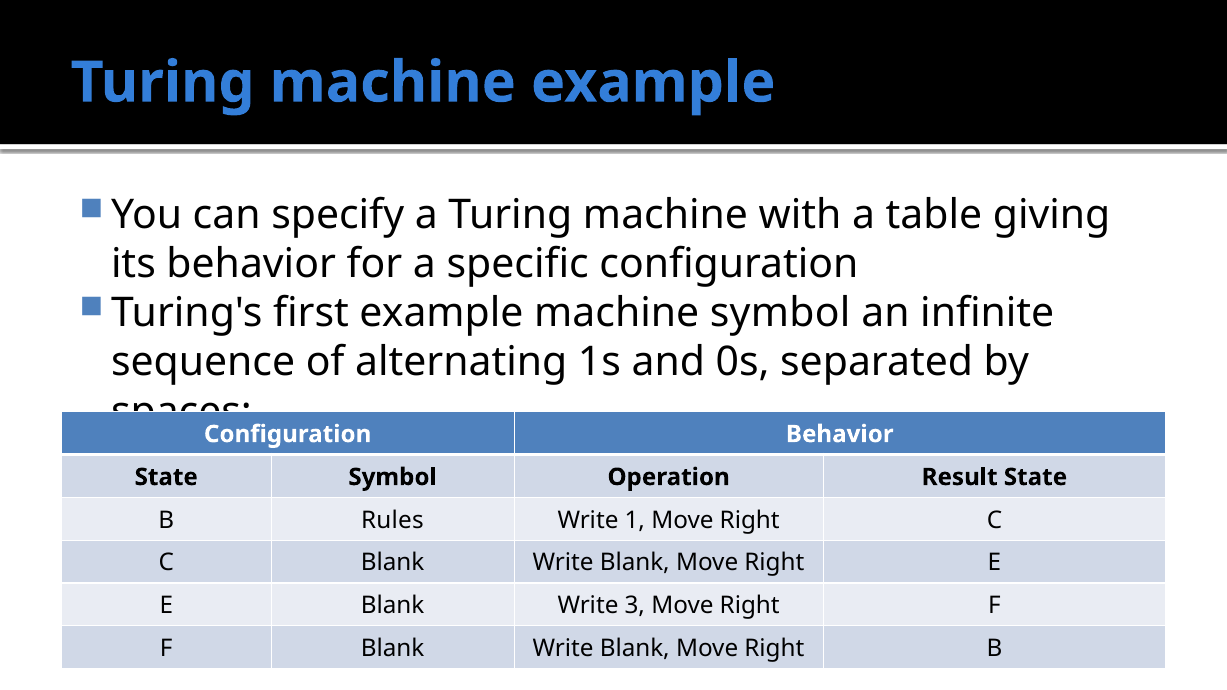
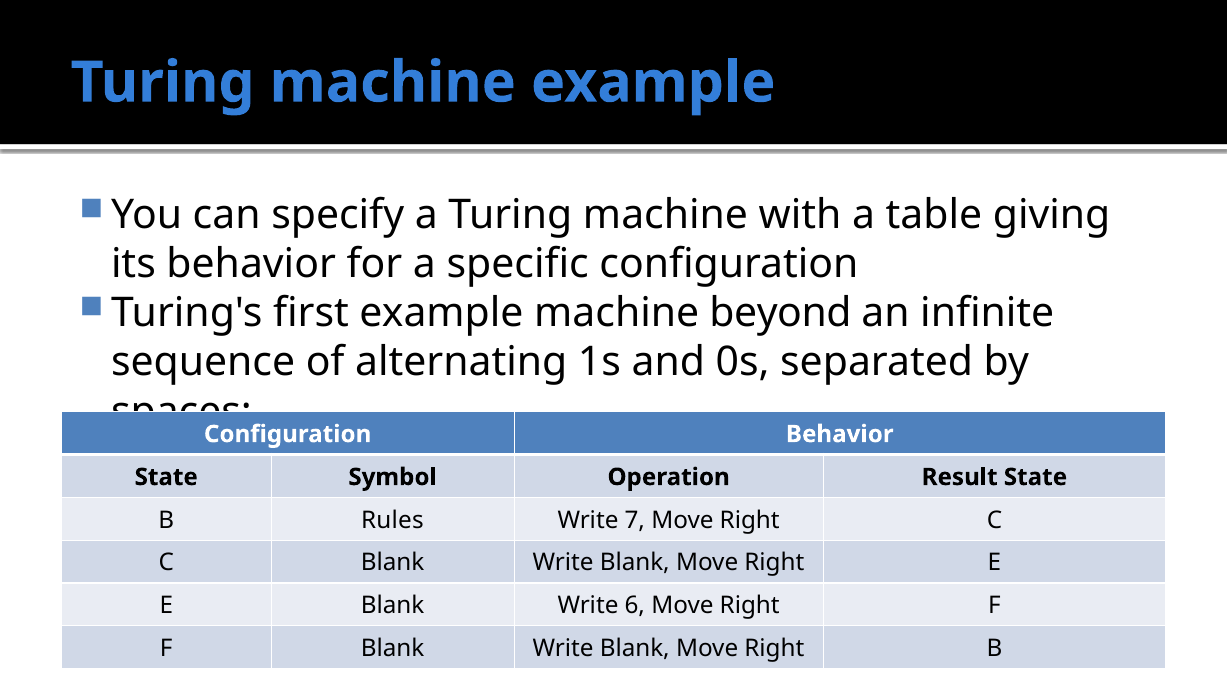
machine symbol: symbol -> beyond (780, 313)
1: 1 -> 7 (635, 520)
3: 3 -> 6 (635, 606)
